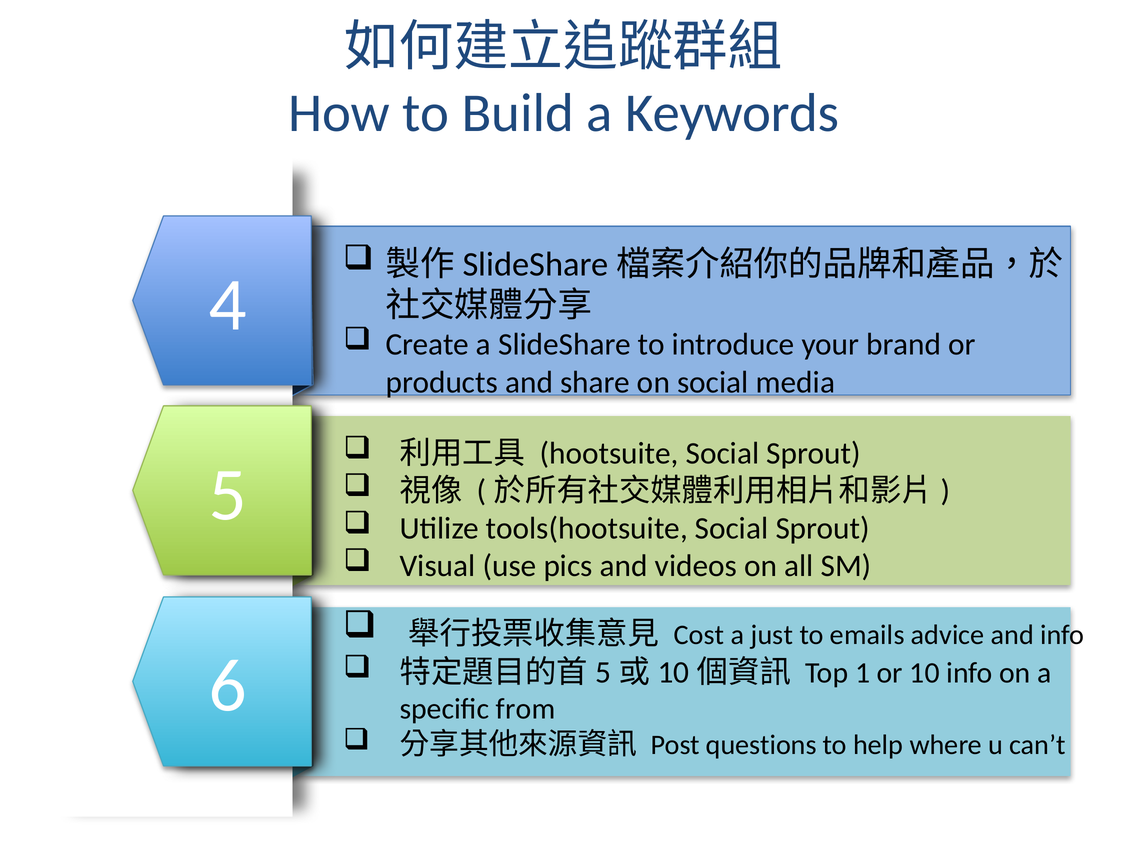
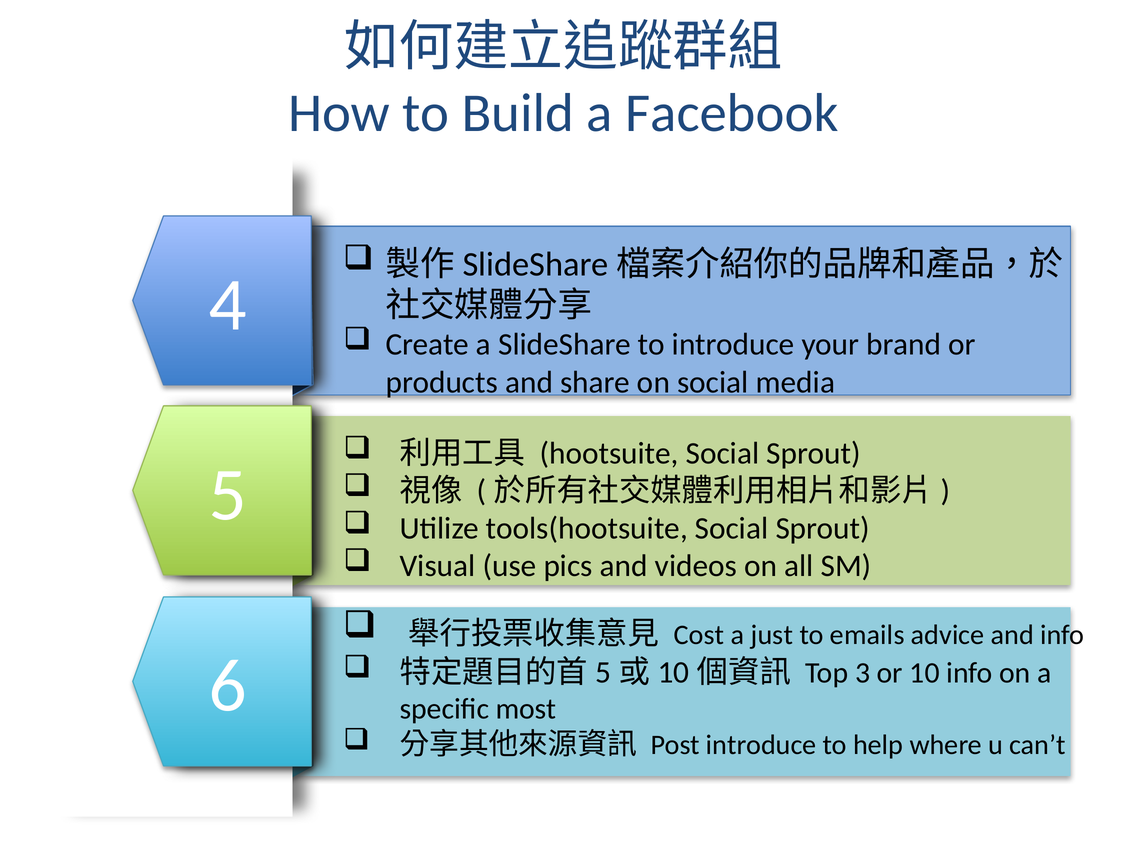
Keywords: Keywords -> Facebook (732, 113)
1: 1 -> 3 (863, 673)
from: from -> most (526, 709)
Post questions: questions -> introduce (761, 745)
